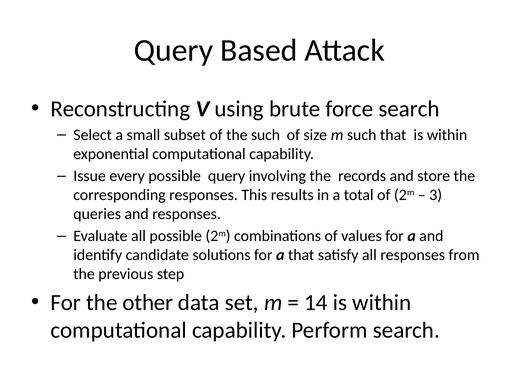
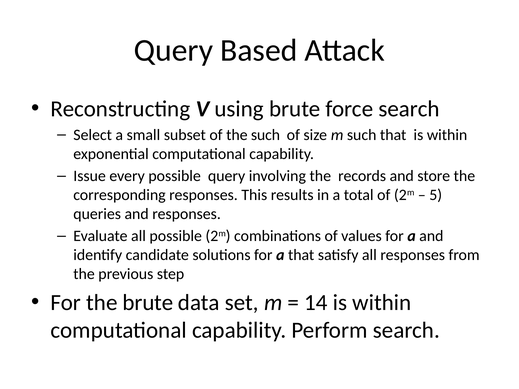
3: 3 -> 5 (436, 195)
the other: other -> brute (148, 303)
